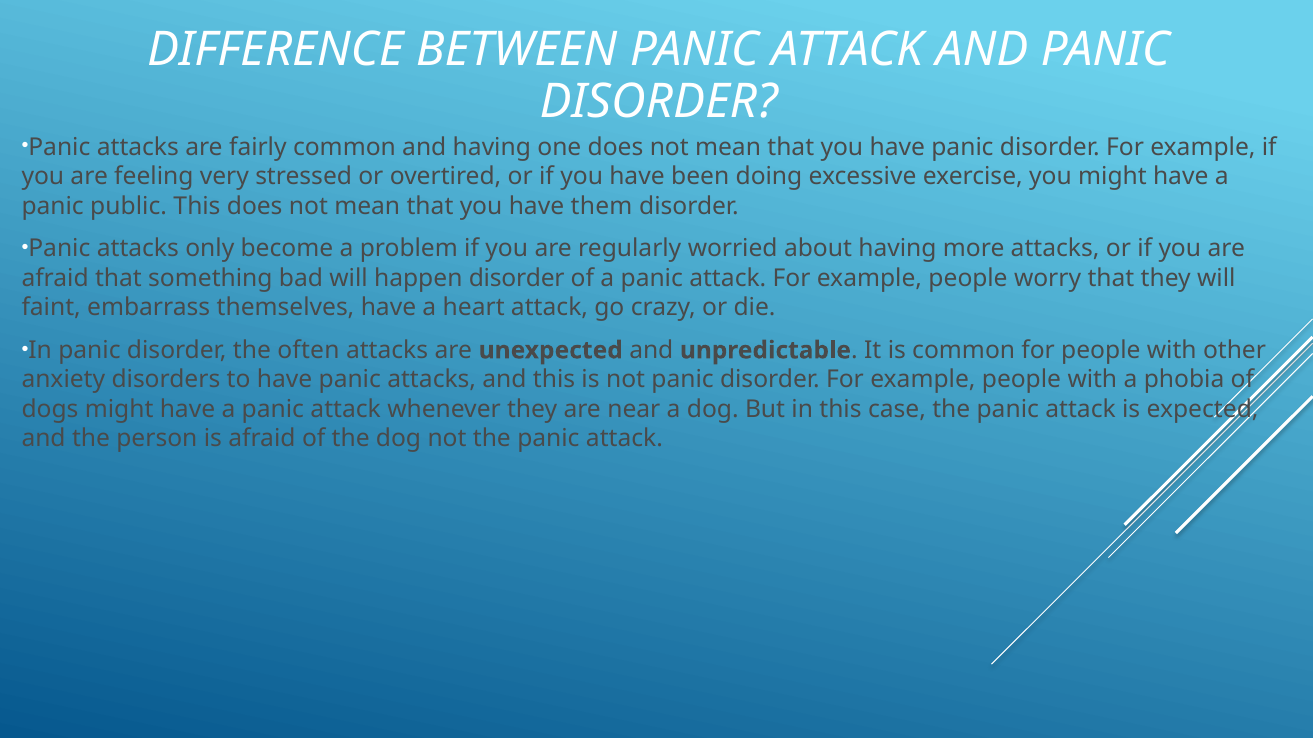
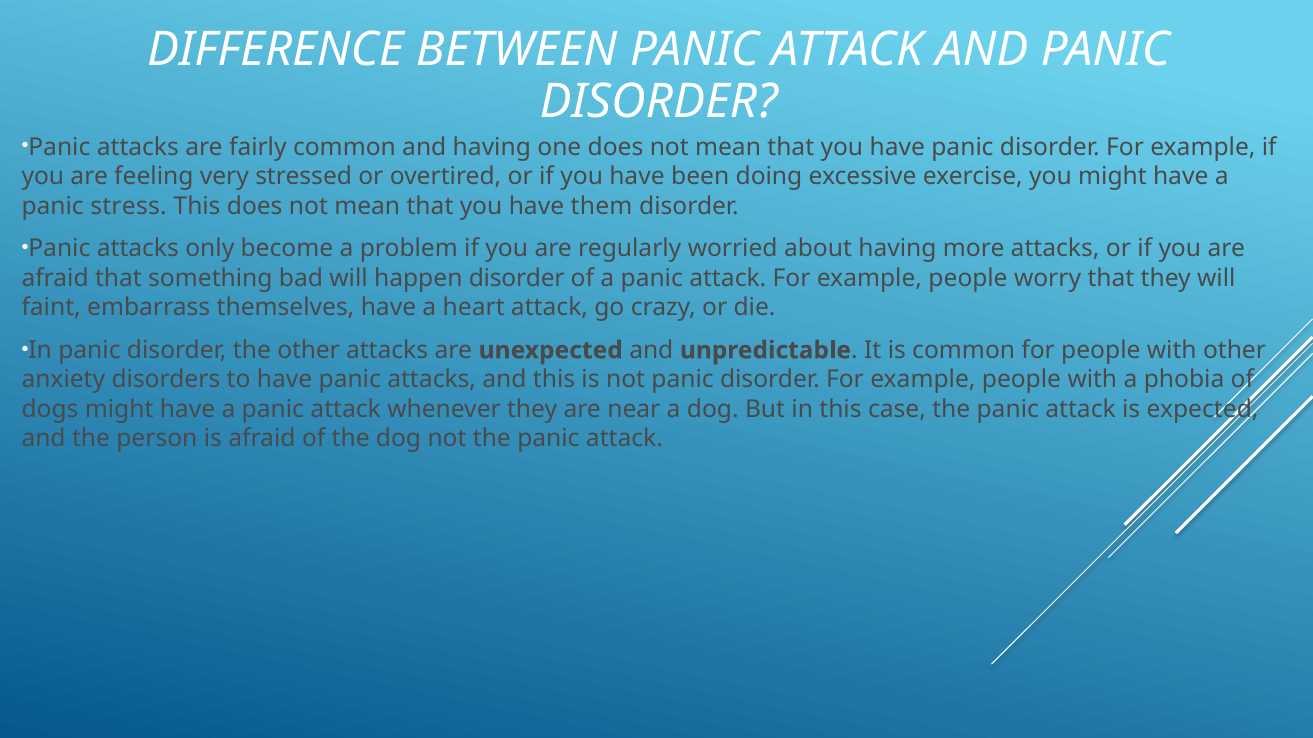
public: public -> stress (129, 206)
the often: often -> other (309, 351)
